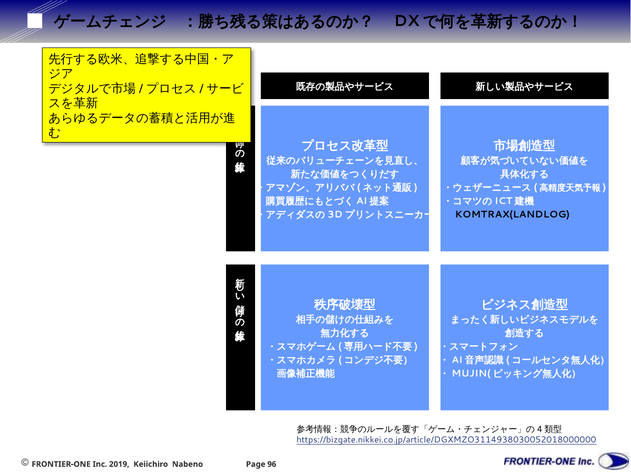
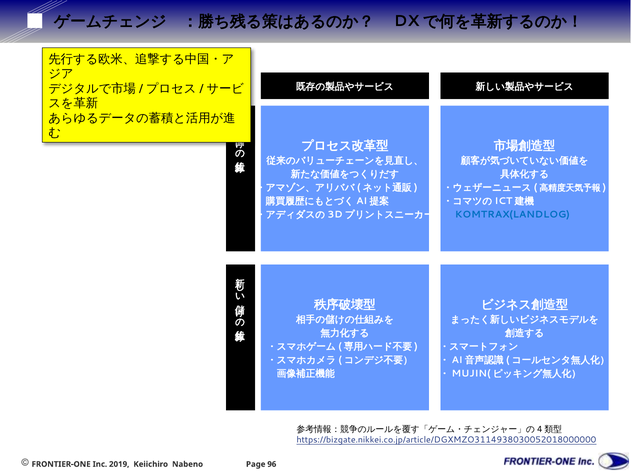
KOMTRAX(LANDLOG colour: black -> blue (512, 215)
